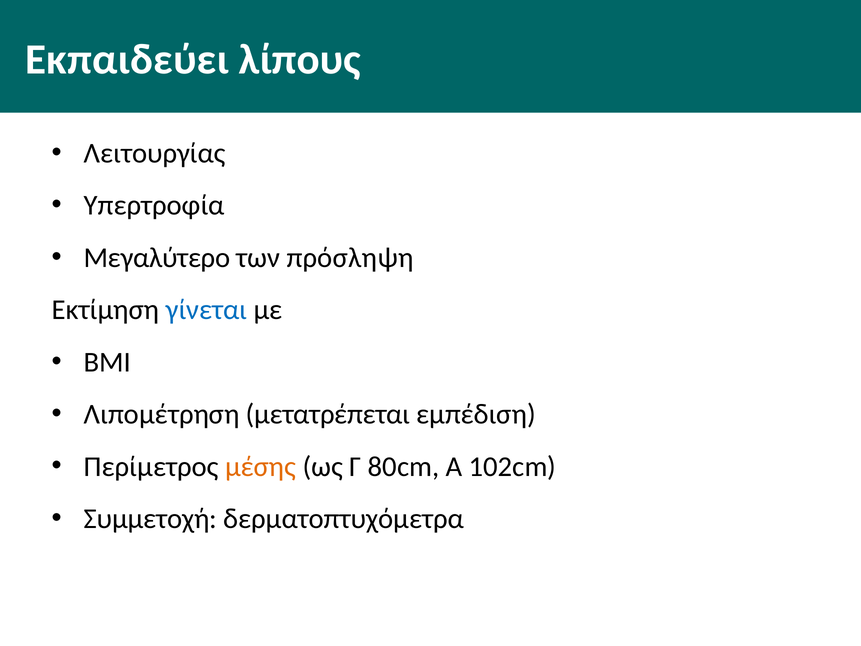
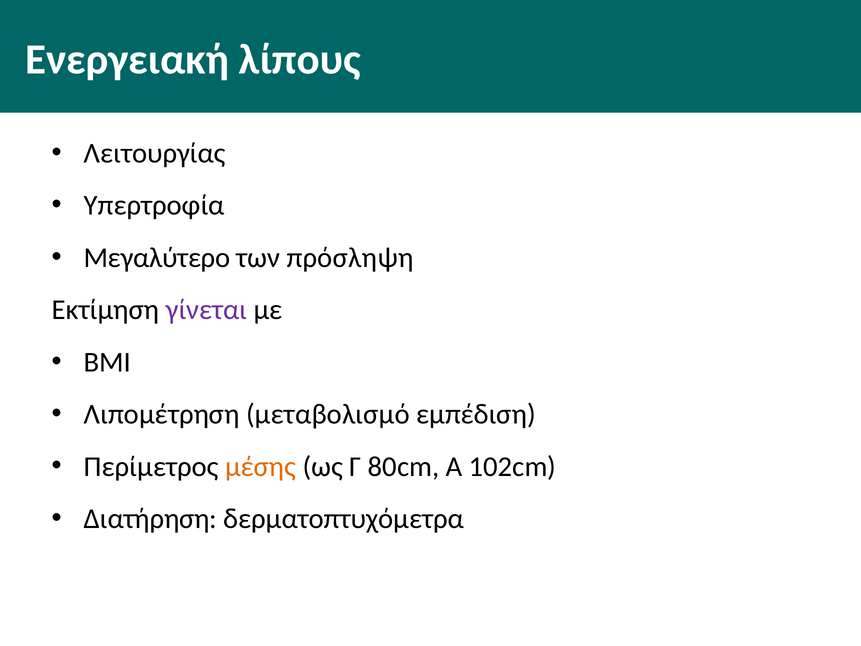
Εκπαιδεύει: Εκπαιδεύει -> Ενεργειακή (127, 59)
γίνεται colour: blue -> purple (207, 310)
μετατρέπεται: μετατρέπεται -> μεταβολισμό (328, 414)
Συμμετοχή: Συμμετοχή -> Διατήρηση (151, 519)
